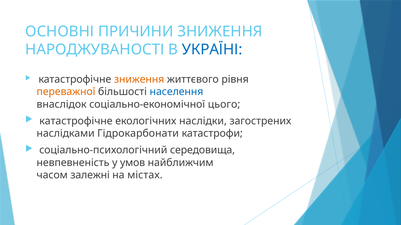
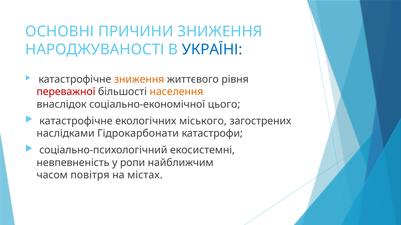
переважної colour: orange -> red (66, 92)
населення colour: blue -> orange (176, 92)
наслідки: наслідки -> міського (203, 121)
середовища: середовища -> екосистемні (202, 151)
умов: умов -> ропи (133, 163)
залежні: залежні -> повітря (90, 176)
